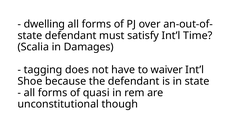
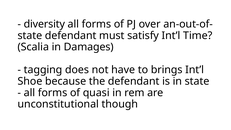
dwelling: dwelling -> diversity (44, 24)
waiver: waiver -> brings (167, 70)
